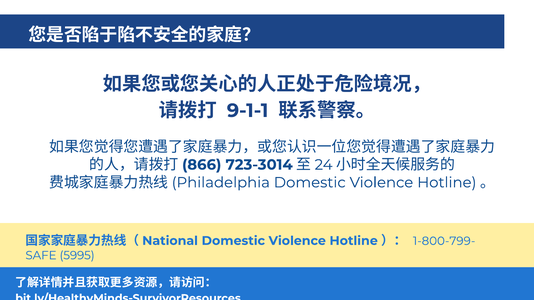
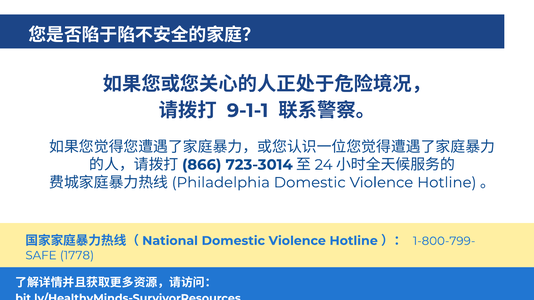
5995: 5995 -> 1778 (77, 256)
